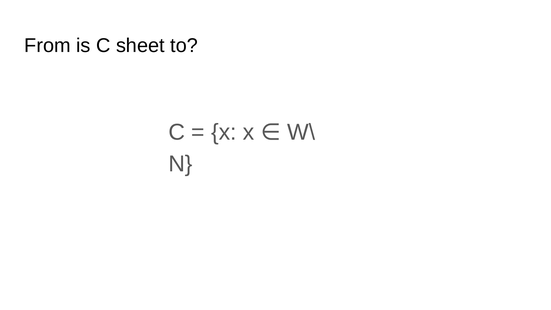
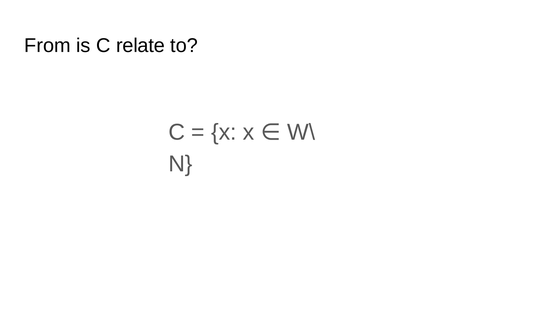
sheet: sheet -> relate (140, 46)
